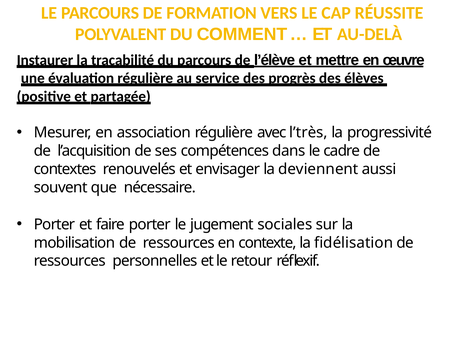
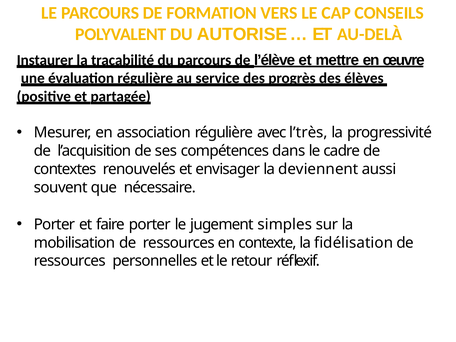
RÉUSSITE: RÉUSSITE -> CONSEILS (389, 13)
COMMENT: COMMENT -> AUTORISE (242, 34)
sociales: sociales -> simples (285, 224)
